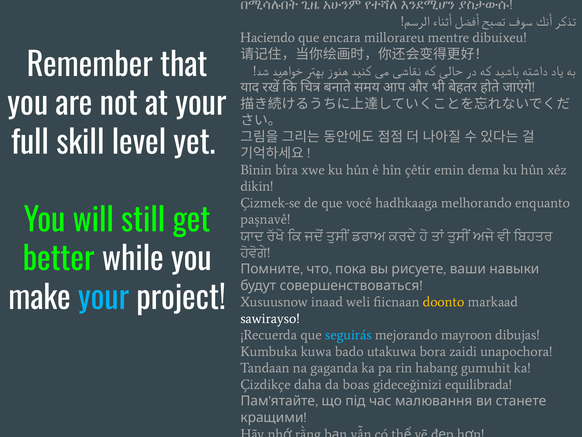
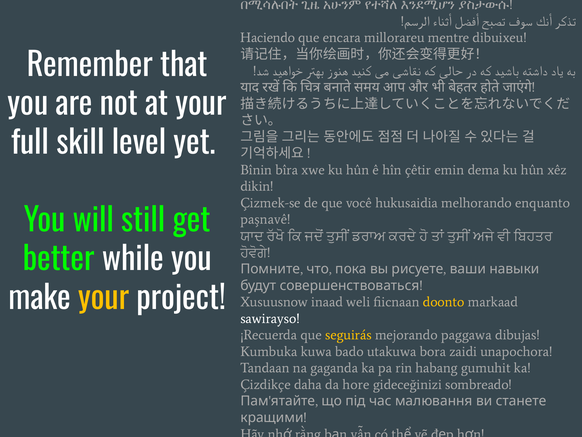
hadhkaaga: hadhkaaga -> hukusaidia (407, 203)
your colour: light blue -> yellow (104, 298)
seguirás colour: light blue -> yellow (348, 335)
mayroon: mayroon -> paggawa (466, 335)
boas: boas -> hore (356, 384)
equilibrada: equilibrada -> sombreado (479, 384)
